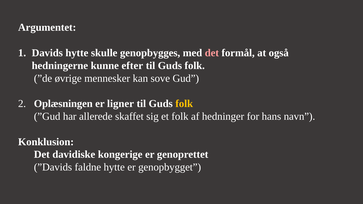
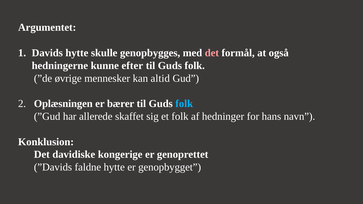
sove: sove -> altid (160, 78)
ligner: ligner -> bærer (121, 104)
folk colour: yellow -> light blue (184, 104)
